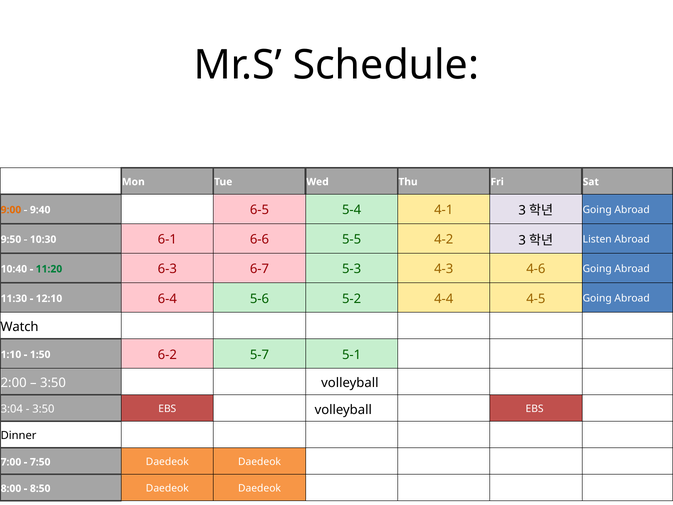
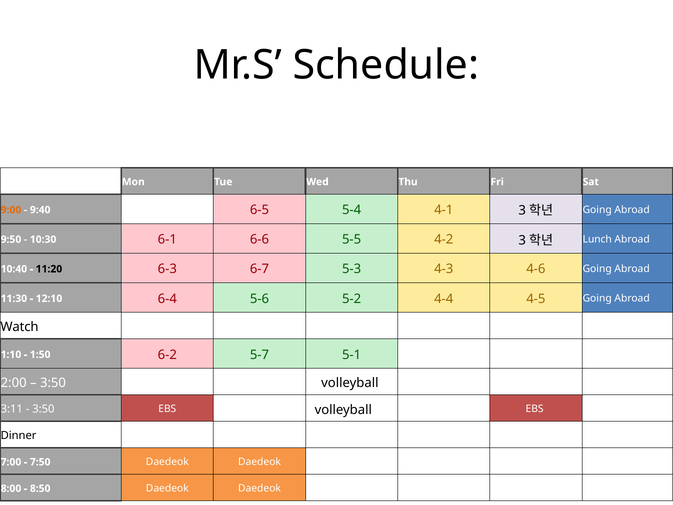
Listen: Listen -> Lunch (597, 239)
11:20 colour: green -> black (49, 269)
3:04: 3:04 -> 3:11 (12, 409)
